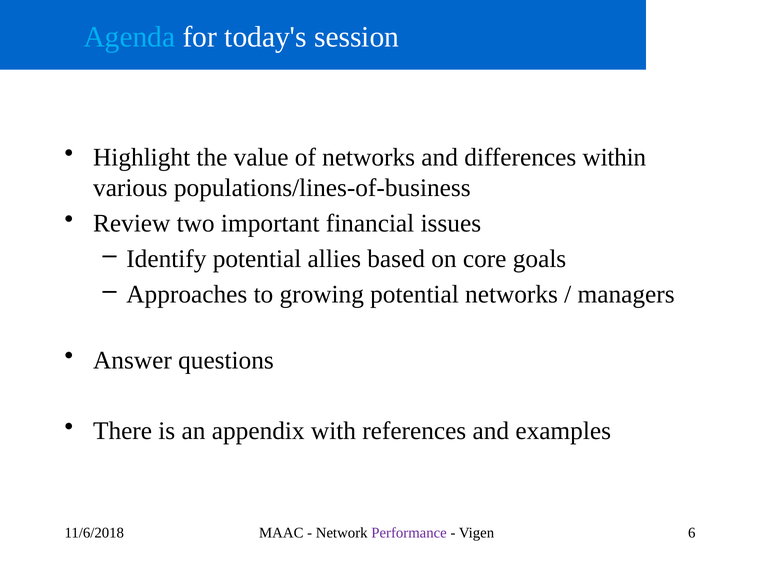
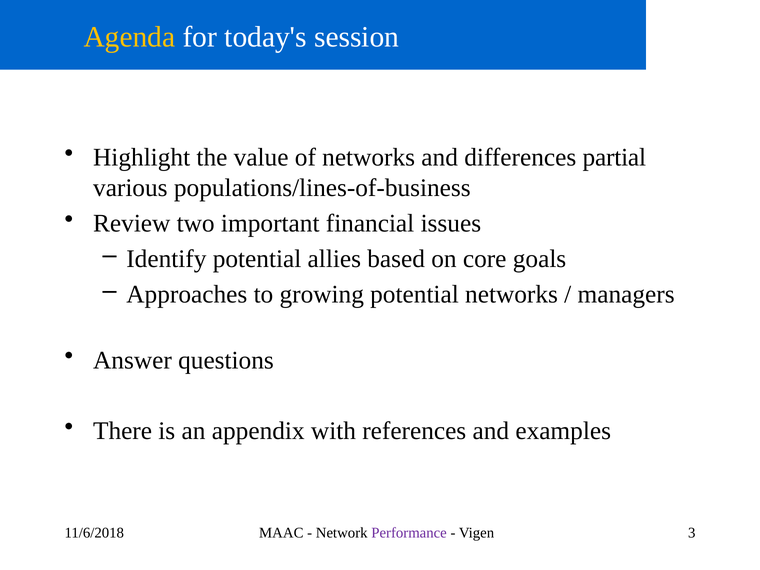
Agenda colour: light blue -> yellow (129, 37)
within: within -> partial (614, 158)
6: 6 -> 3 (692, 533)
